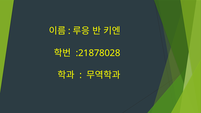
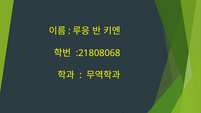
:21878028: :21878028 -> :21808068 (98, 53)
